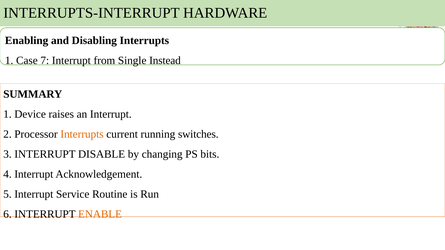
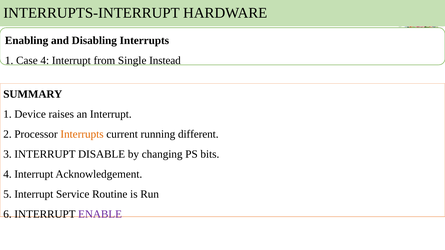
Case 7: 7 -> 4 (45, 60)
switches: switches -> different (198, 134)
ENABLE colour: orange -> purple (100, 215)
